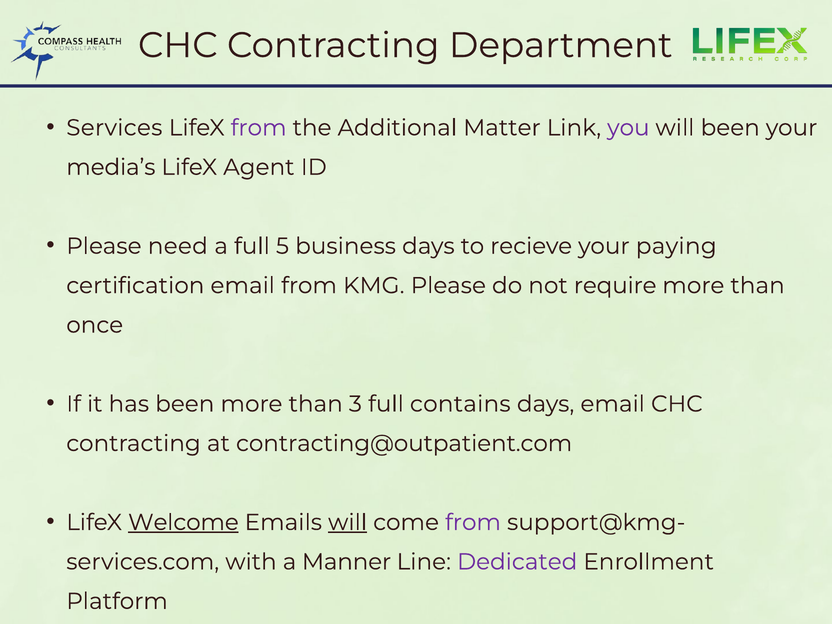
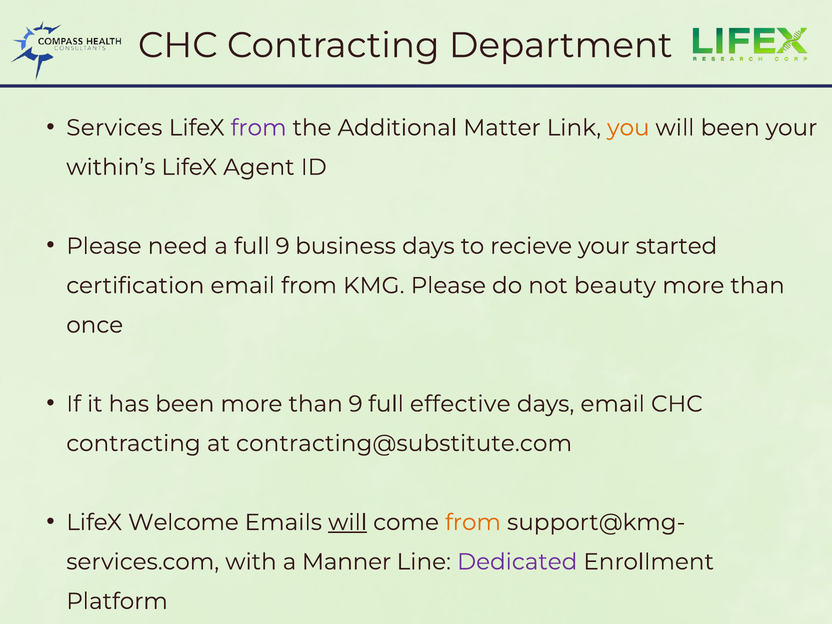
you colour: purple -> orange (628, 128)
media’s: media’s -> within’s (111, 167)
full 5: 5 -> 9 (283, 246)
paying: paying -> started (676, 246)
require: require -> beauty (615, 286)
than 3: 3 -> 9 (356, 404)
contains: contains -> effective (460, 404)
contracting@outpatient.com: contracting@outpatient.com -> contracting@substitute.com (404, 443)
Welcome underline: present -> none (183, 522)
from colour: purple -> orange (473, 522)
